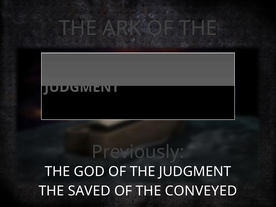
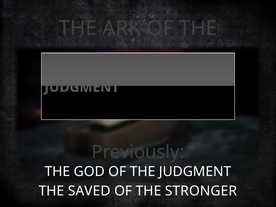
CONVEYED: CONVEYED -> STRONGER (201, 191)
